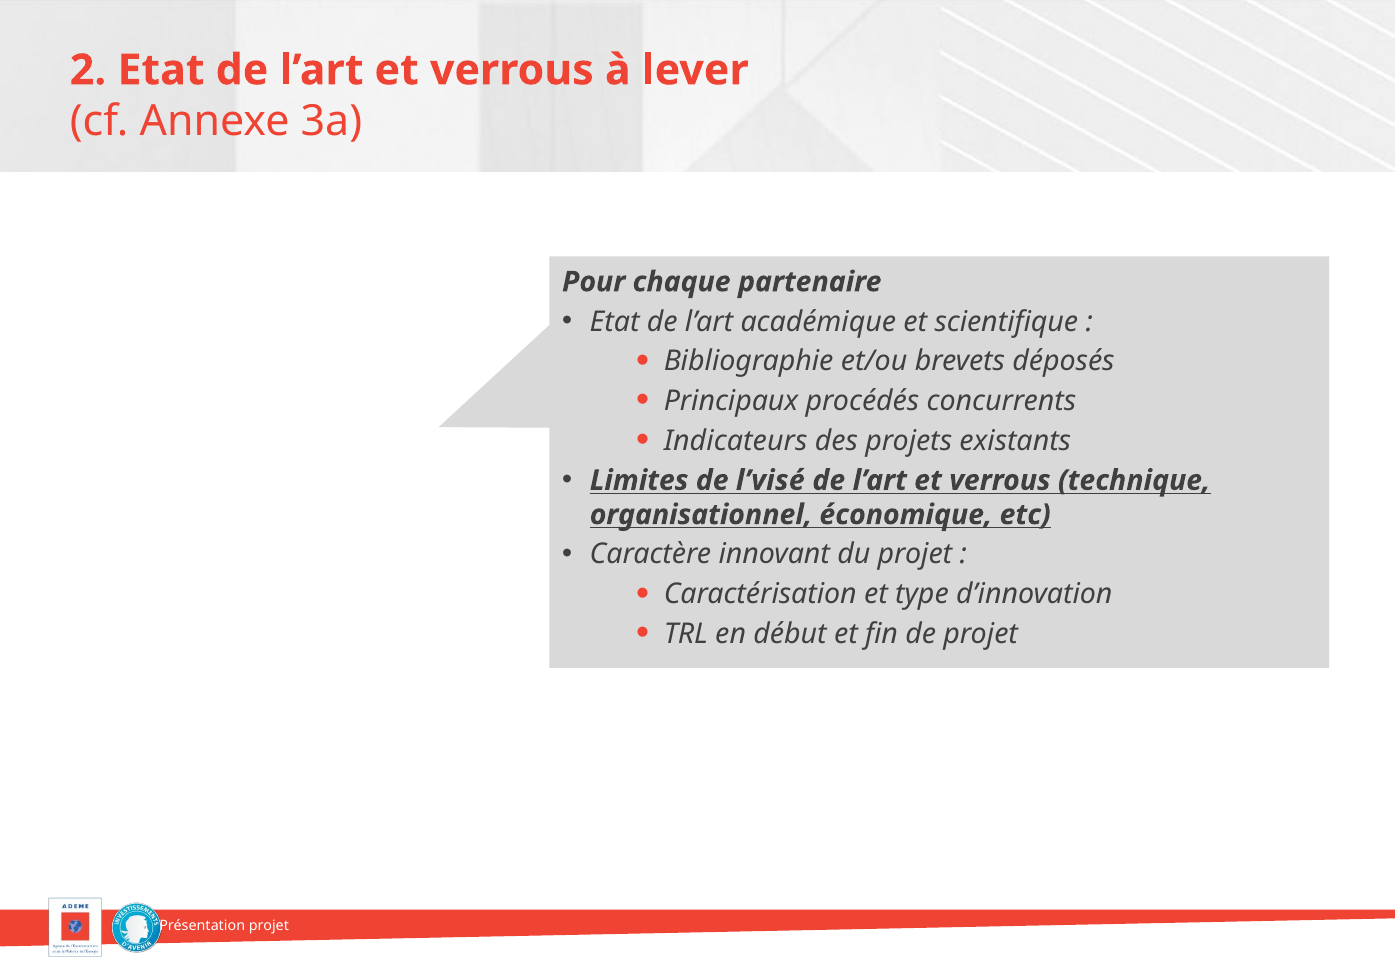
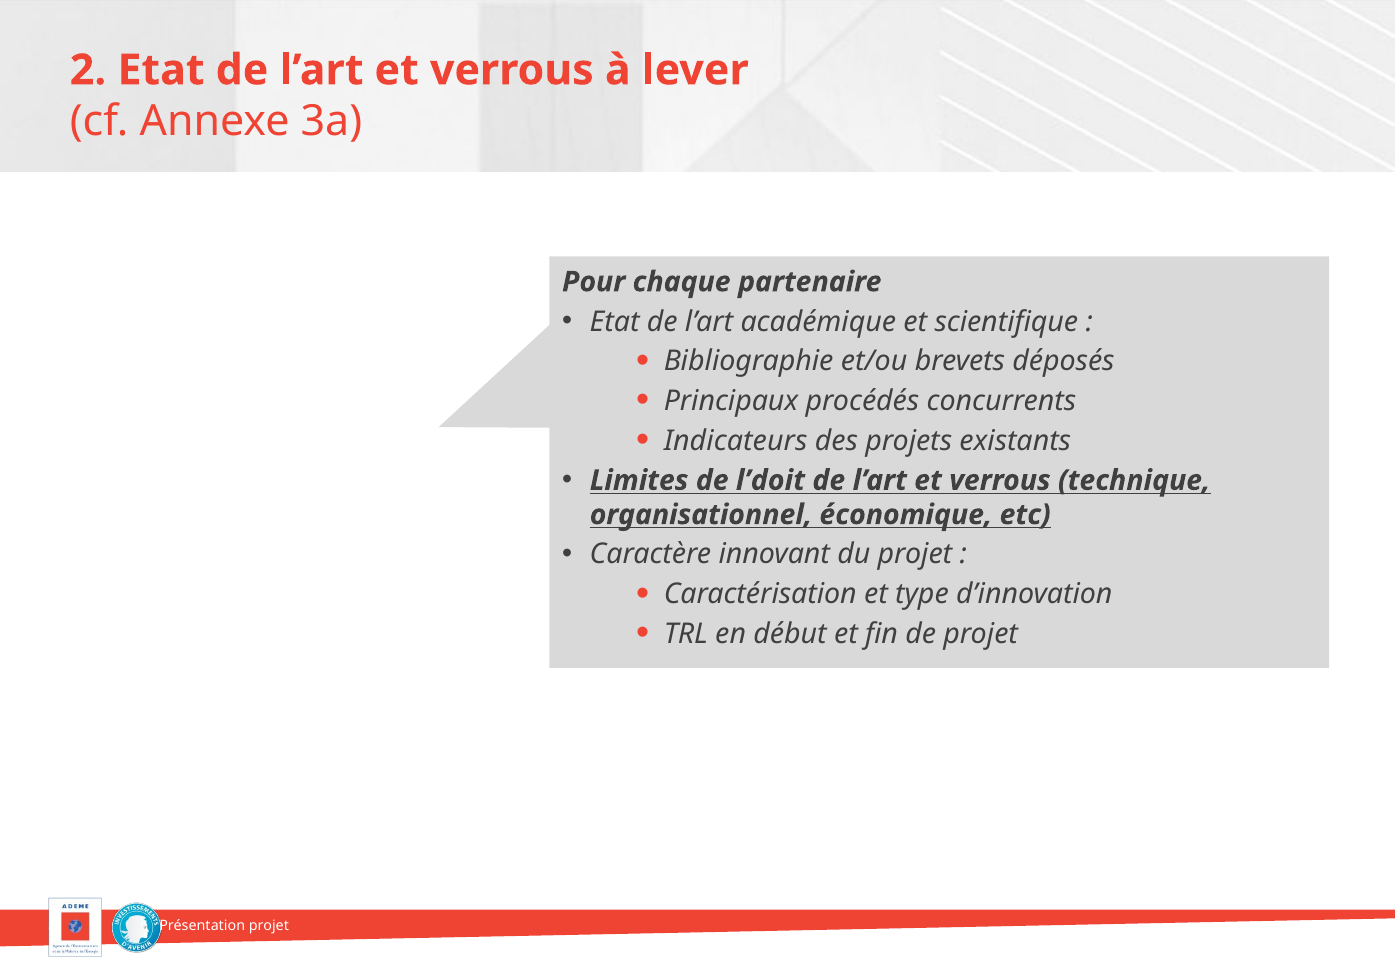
l’visé: l’visé -> l’doit (770, 480)
